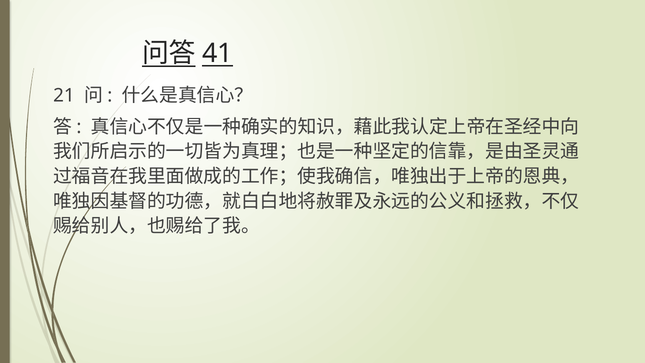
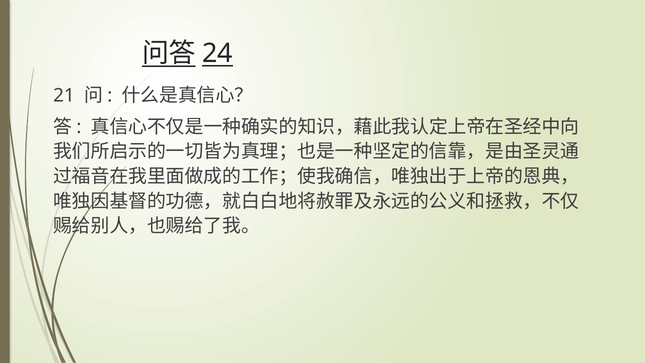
41: 41 -> 24 (218, 53)
